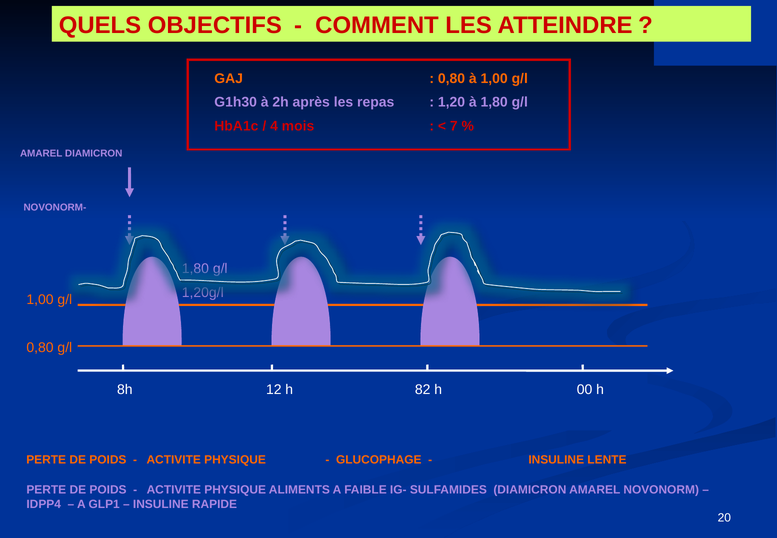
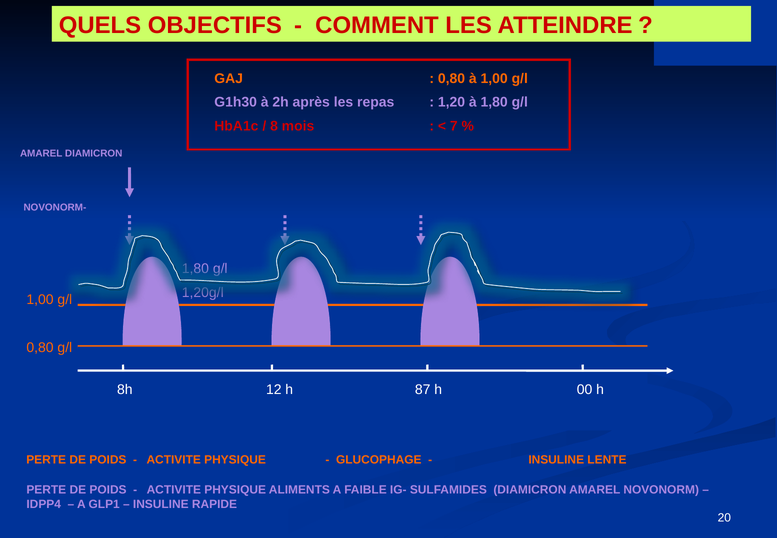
4: 4 -> 8 (274, 126)
82: 82 -> 87 (423, 389)
